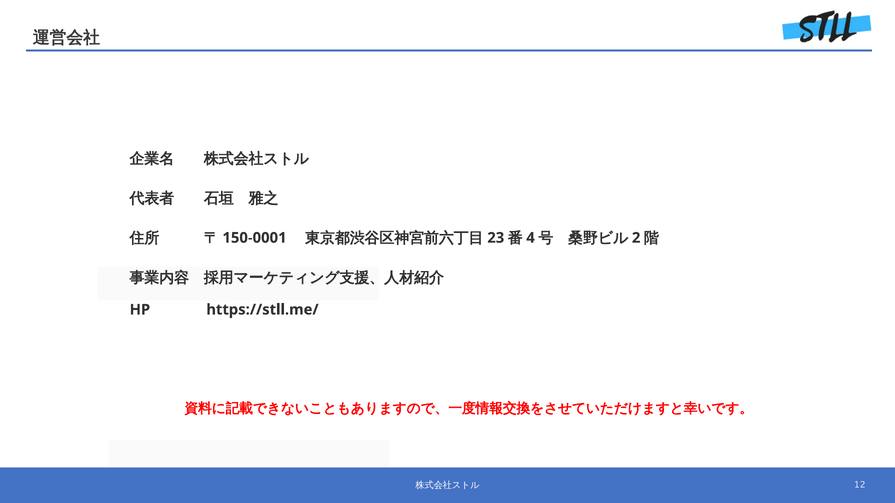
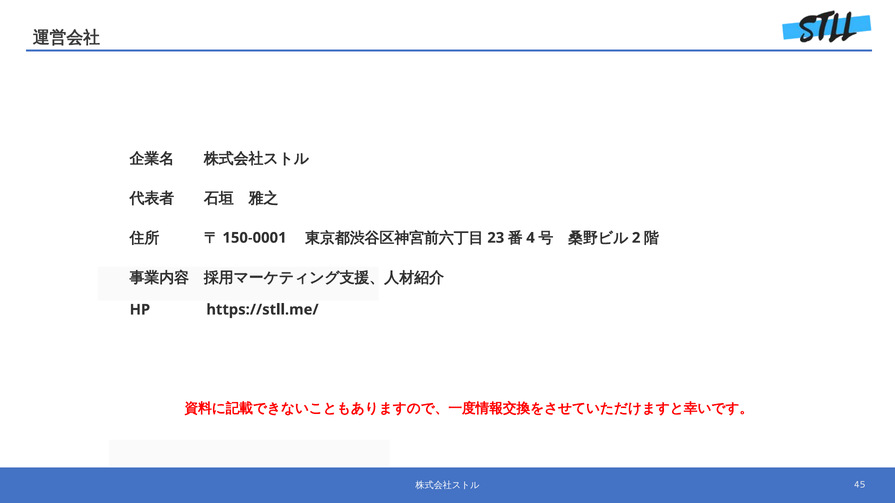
12: 12 -> 45 (860, 485)
